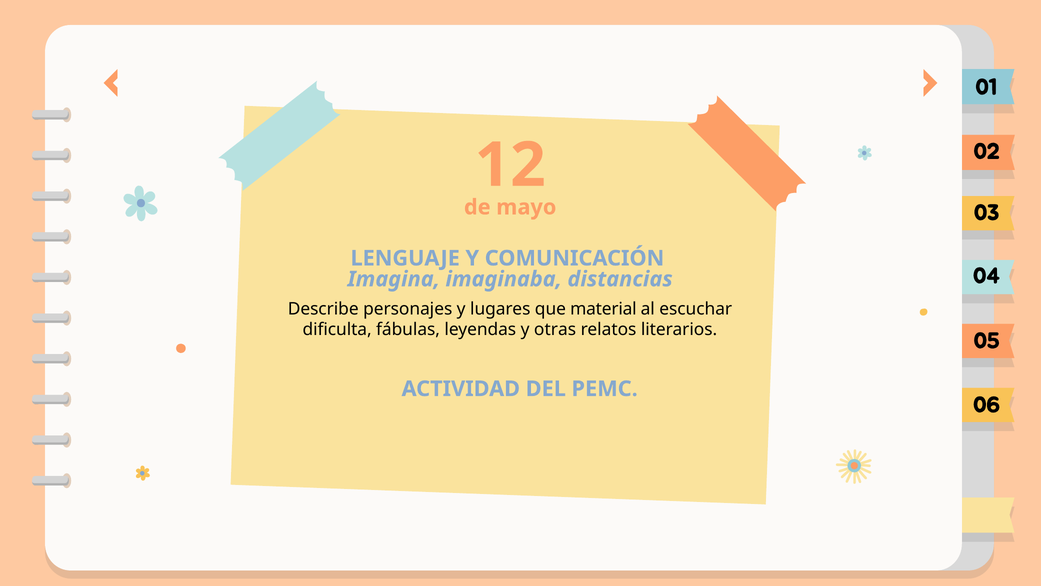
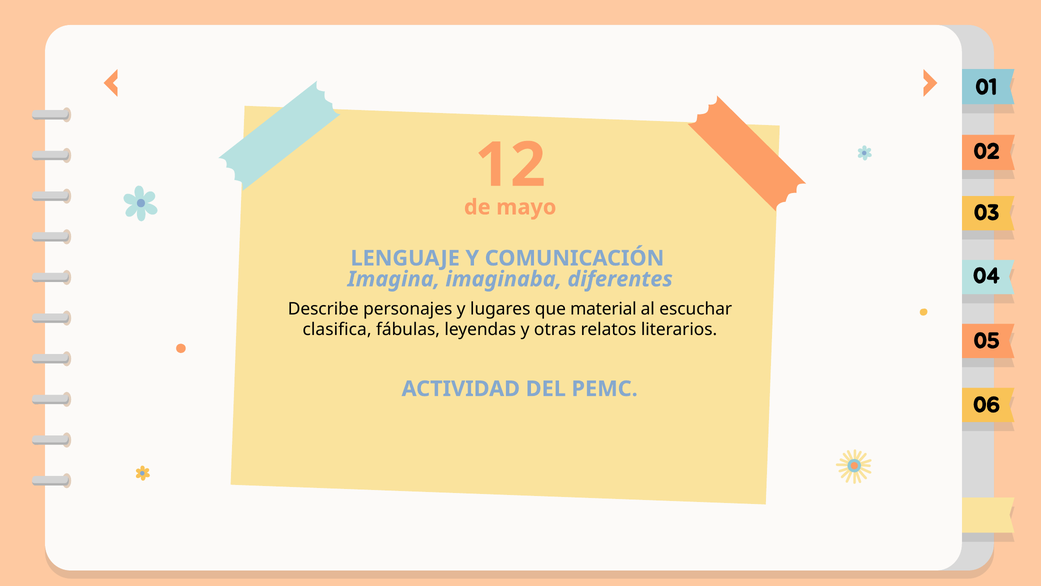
distancias: distancias -> diferentes (620, 279)
dificulta: dificulta -> clasifica (337, 329)
